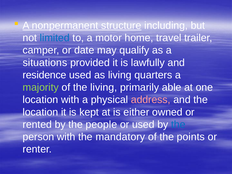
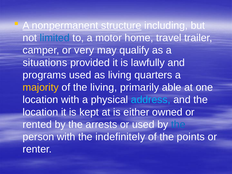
date: date -> very (84, 50)
residence: residence -> programs (44, 75)
majority colour: light green -> yellow (41, 87)
address colour: pink -> light blue (151, 100)
people: people -> arrests (101, 124)
mandatory: mandatory -> indefinitely (120, 137)
